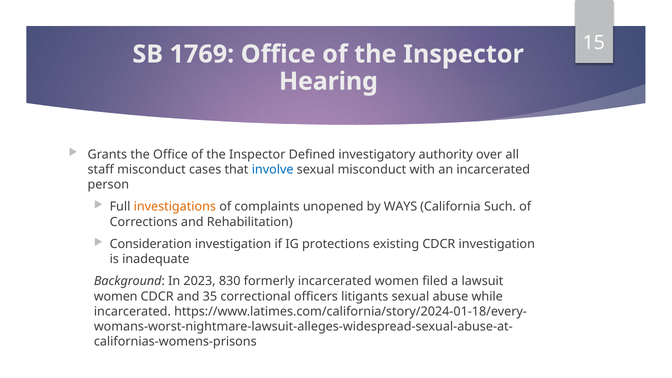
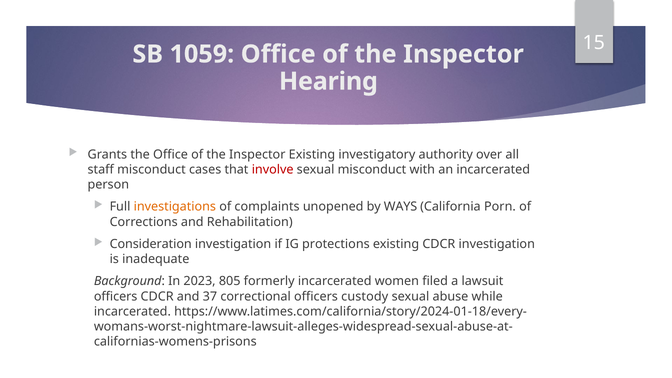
1769: 1769 -> 1059 (202, 54)
Inspector Defined: Defined -> Existing (312, 154)
involve colour: blue -> red (273, 170)
Such: Such -> Porn (500, 207)
830: 830 -> 805 (230, 281)
women: women -> officers (116, 296)
35: 35 -> 37 (210, 296)
litigants: litigants -> custody (365, 296)
